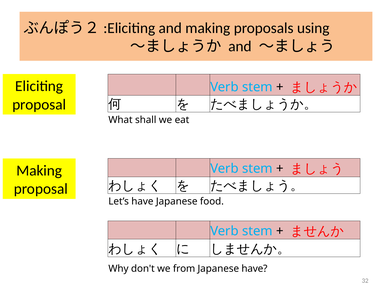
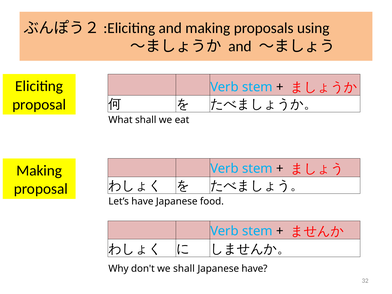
we from: from -> shall (184, 269)
